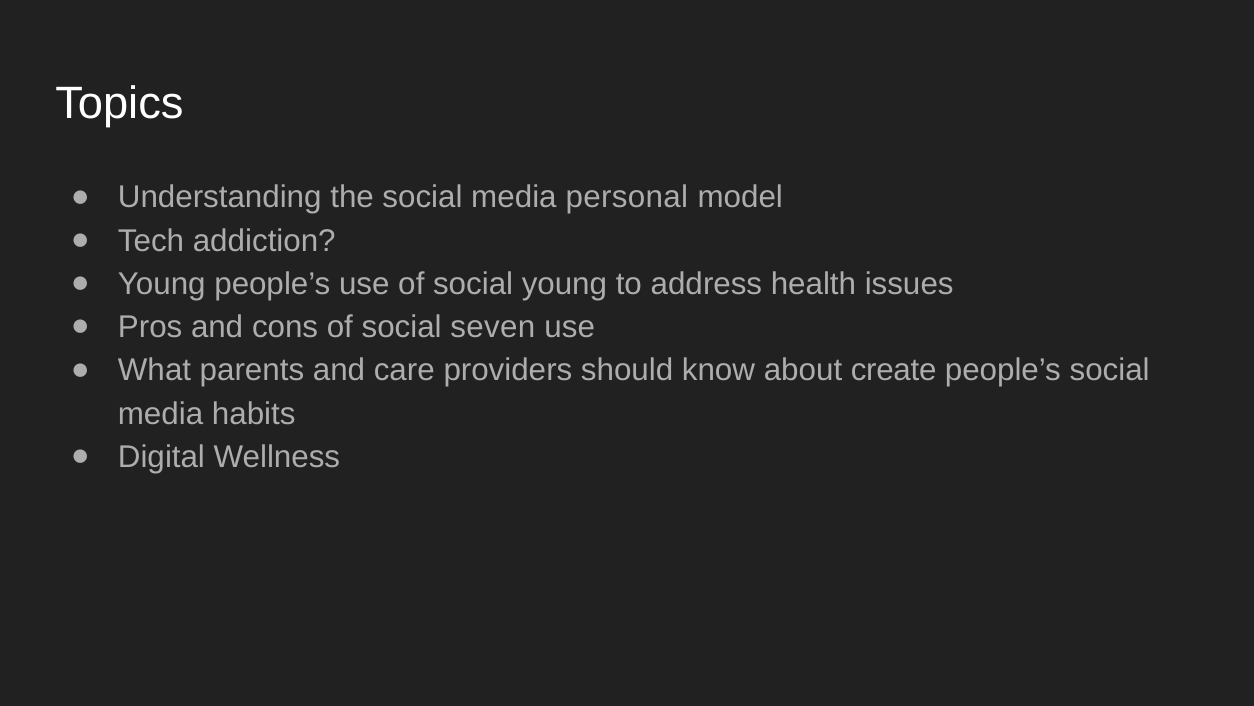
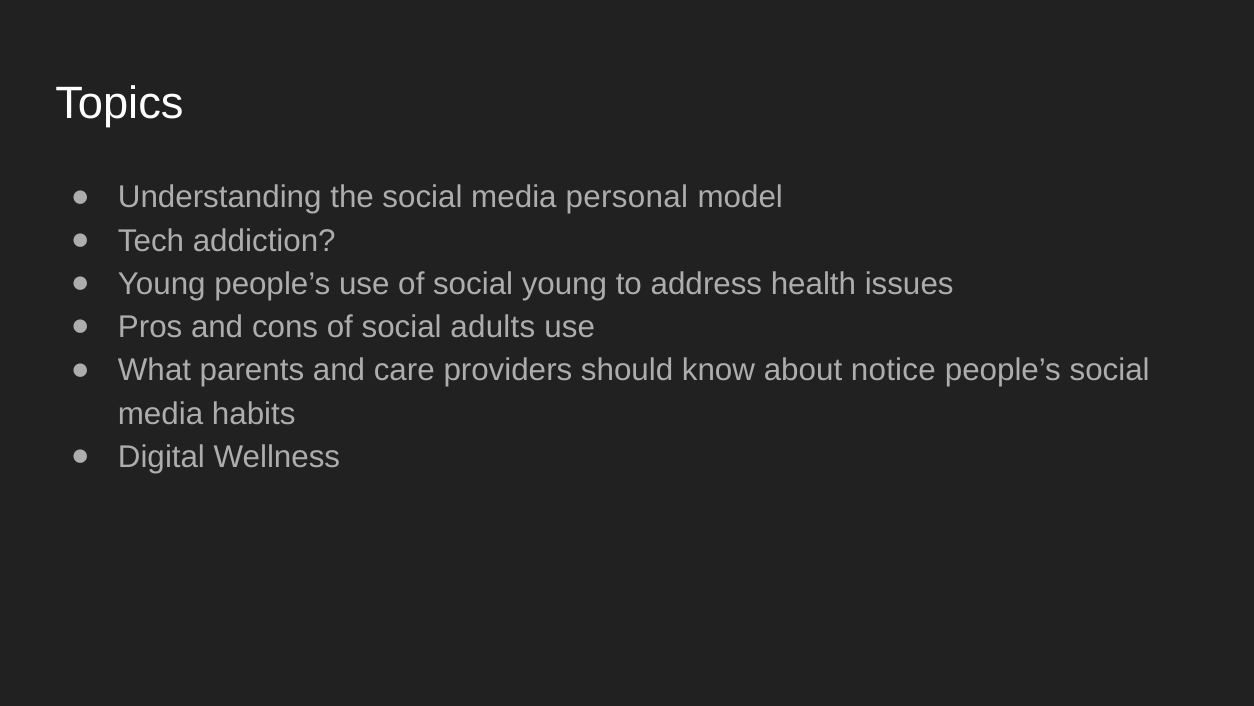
seven: seven -> adults (493, 327)
create: create -> notice (893, 370)
